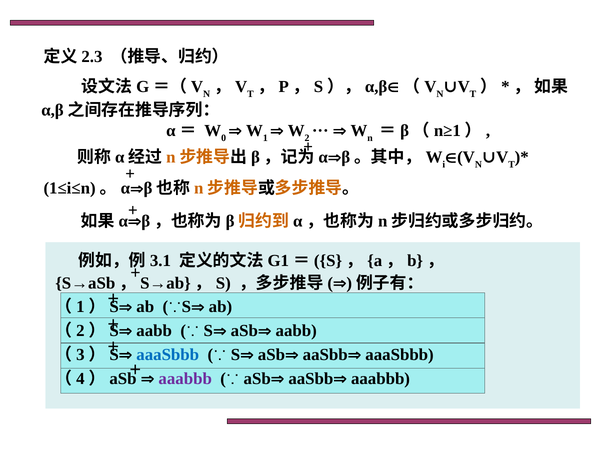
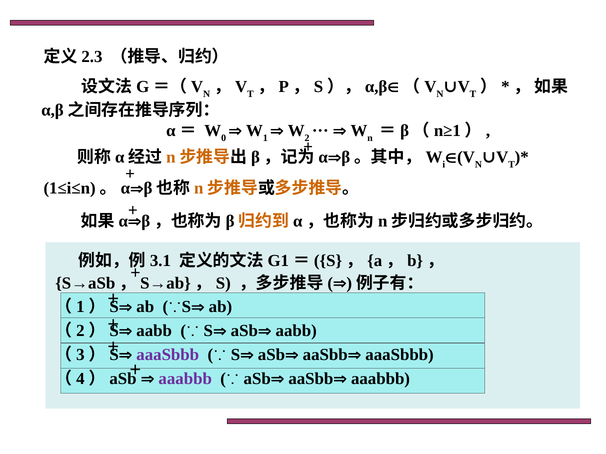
aaaSbbb colour: blue -> purple (168, 355)
